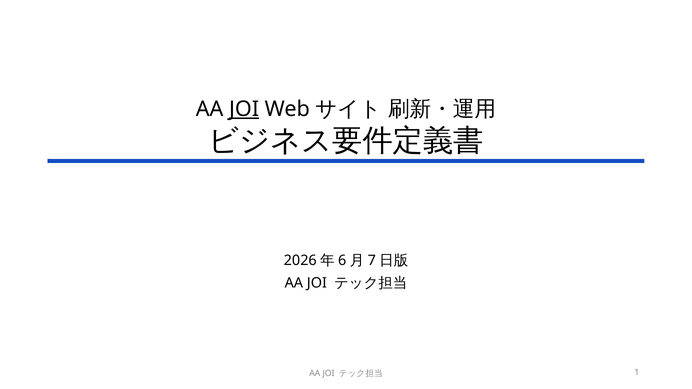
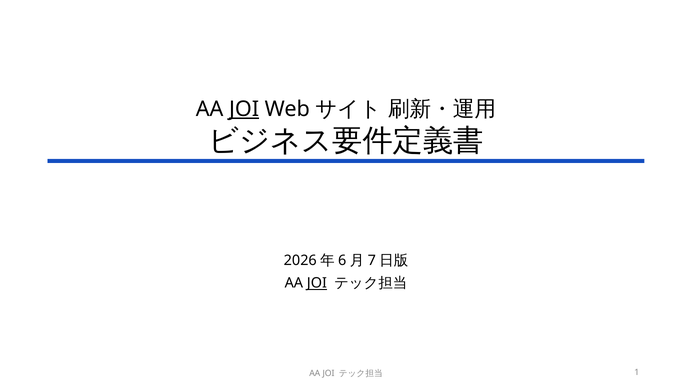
JOI underline: none -> present (317, 283)
